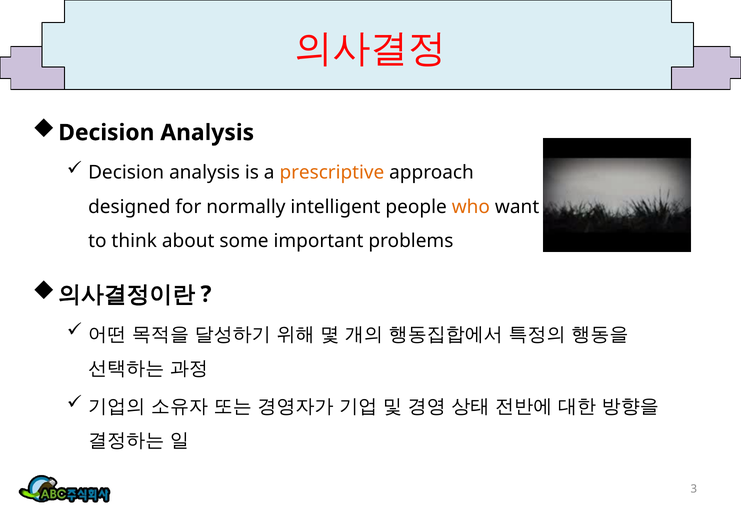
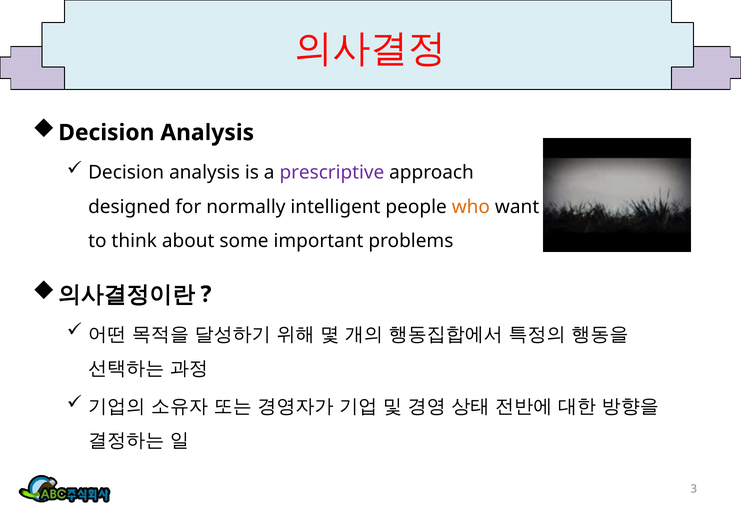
prescriptive colour: orange -> purple (332, 173)
